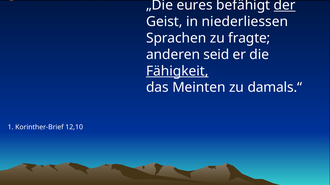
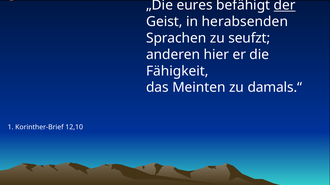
niederliessen: niederliessen -> herabsenden (245, 22)
fragte: fragte -> seufzt (249, 38)
seid: seid -> hier (216, 55)
Fähigkeit underline: present -> none (177, 71)
